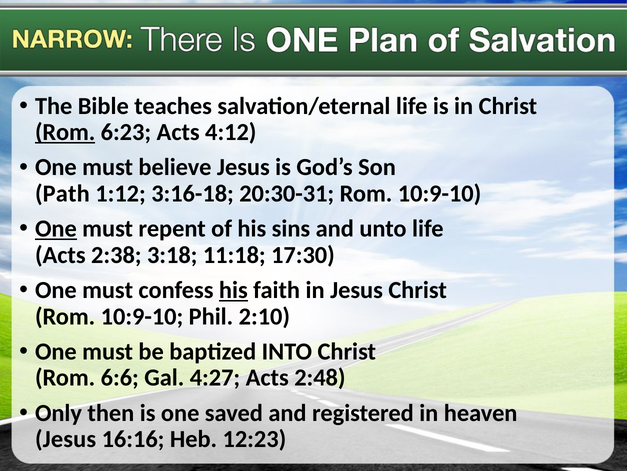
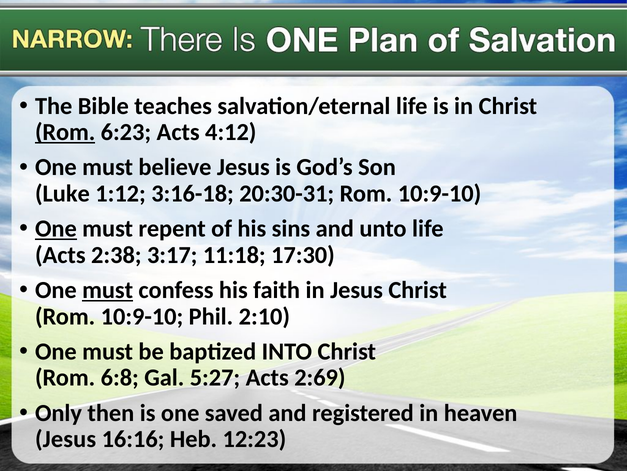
Path: Path -> Luke (62, 193)
3:18: 3:18 -> 3:17 (172, 255)
must underline: none -> present (108, 290)
his underline: present -> none (233, 290)
6:6: 6:6 -> 6:8 (120, 377)
4:27: 4:27 -> 5:27 (215, 377)
2:48: 2:48 -> 2:69 (320, 377)
